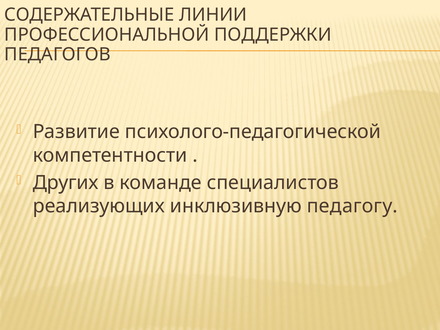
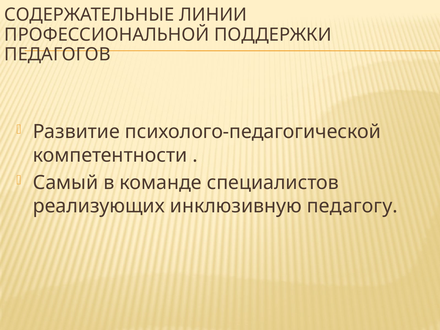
Других: Других -> Самый (66, 183)
